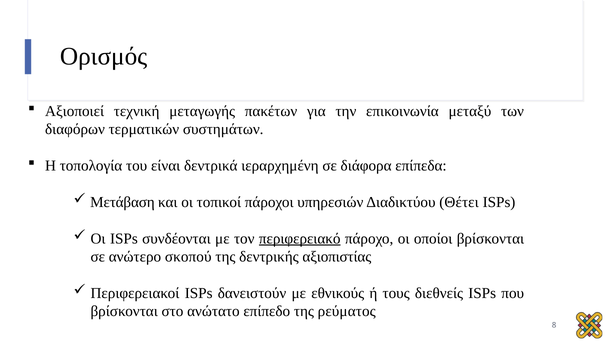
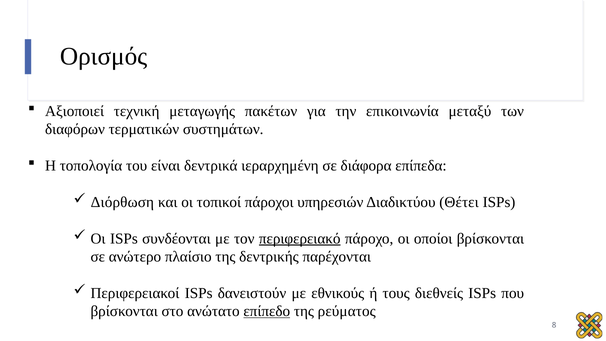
Μετάβαση: Μετάβαση -> Διόρθωση (122, 202)
σκοπού: σκοπού -> πλαίσιο (188, 257)
αξιοπιστίας: αξιοπιστίας -> παρέχονται (337, 257)
επίπεδο underline: none -> present (267, 311)
